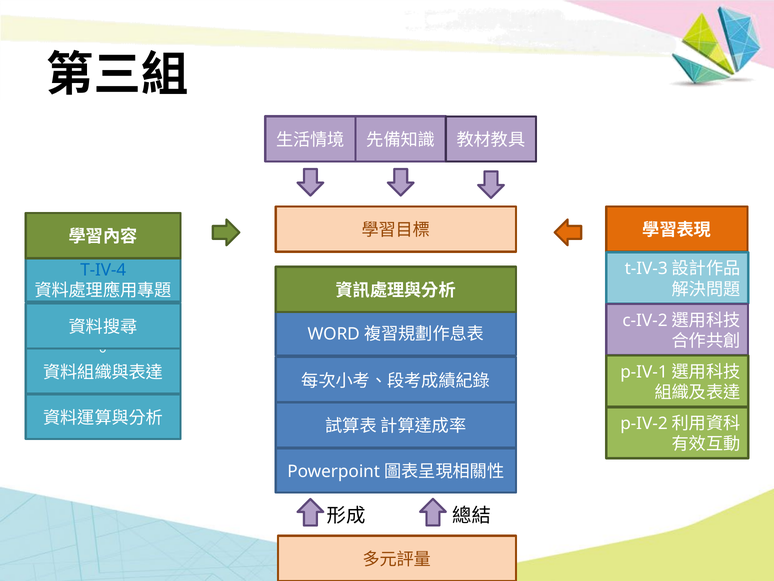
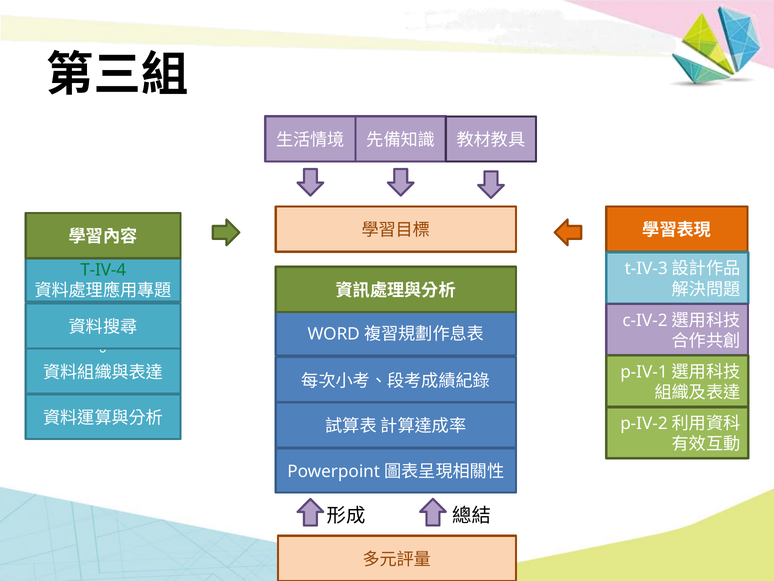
T-IV-4 colour: blue -> green (103, 270)
